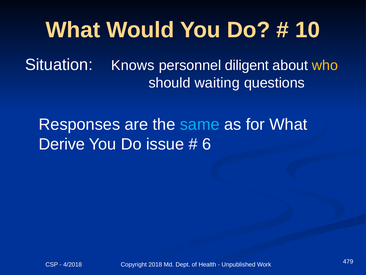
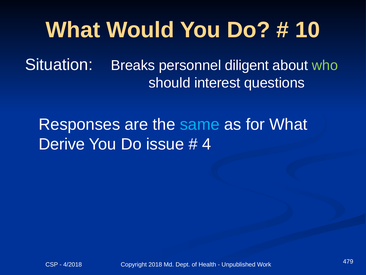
Knows: Knows -> Breaks (133, 65)
who colour: yellow -> light green (325, 65)
waiting: waiting -> interest (217, 83)
6: 6 -> 4 (207, 144)
